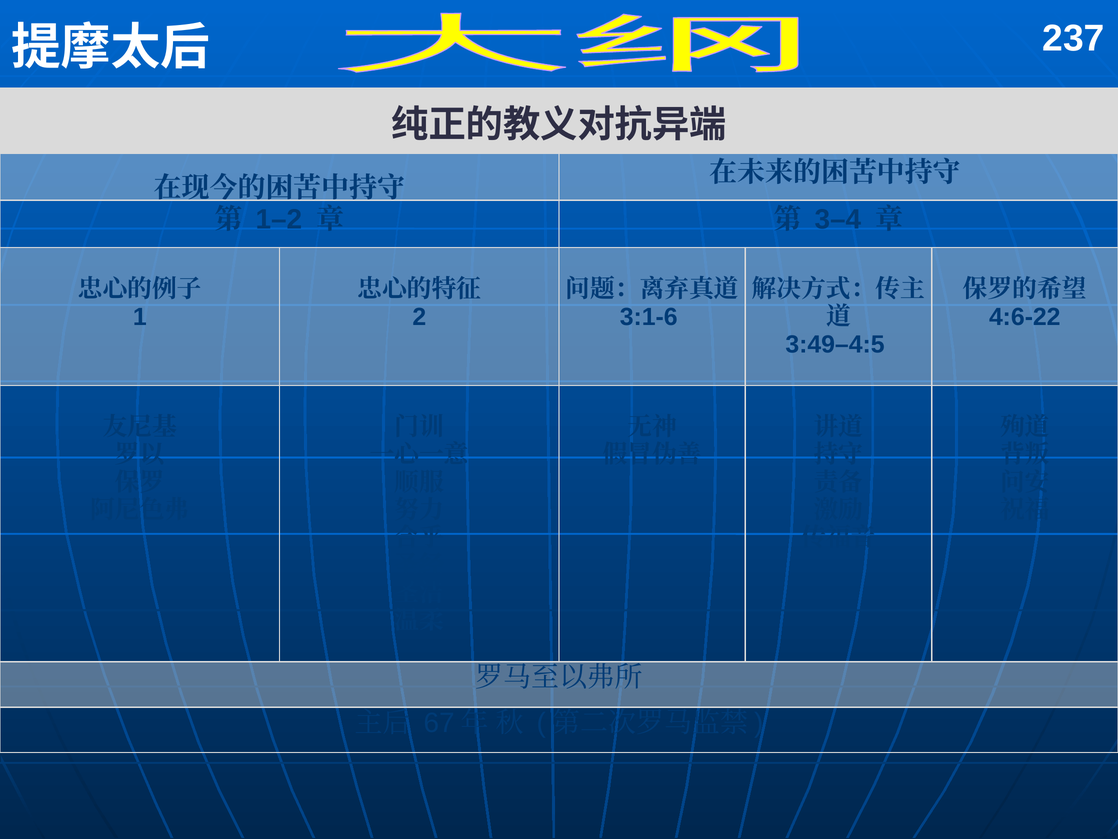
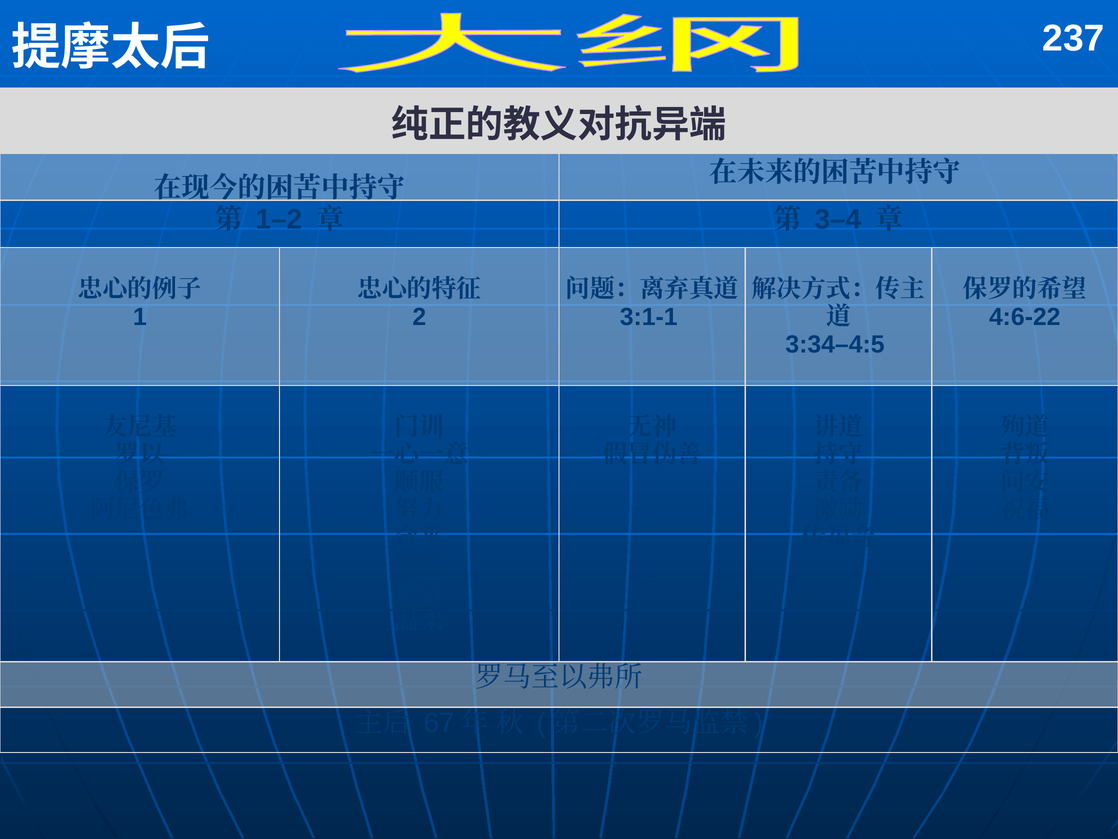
3:1-6: 3:1-6 -> 3:1-1 (649, 317)
3:49–4:5: 3:49–4:5 -> 3:34–4:5 (835, 344)
